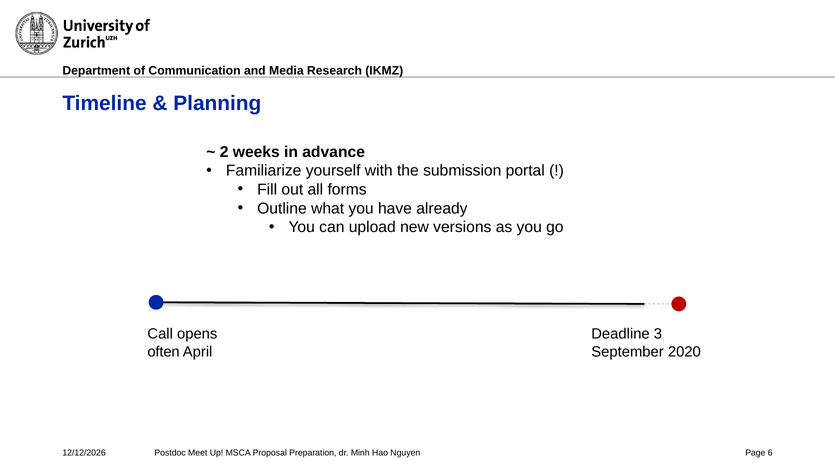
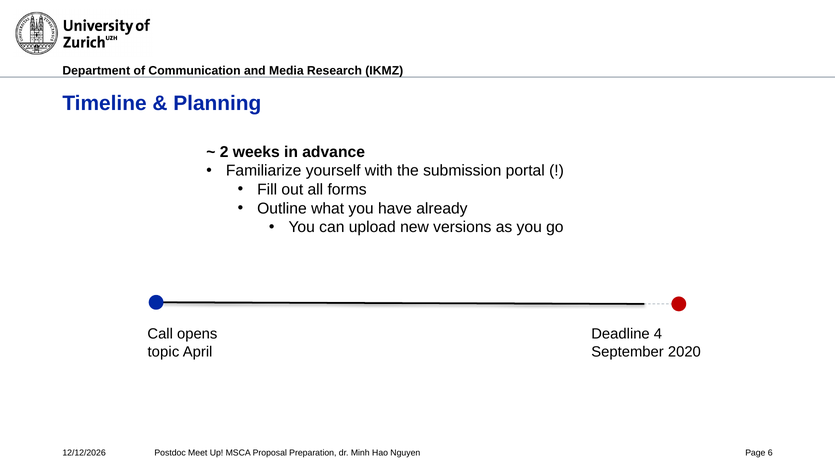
3: 3 -> 4 (658, 334)
often: often -> topic (163, 352)
